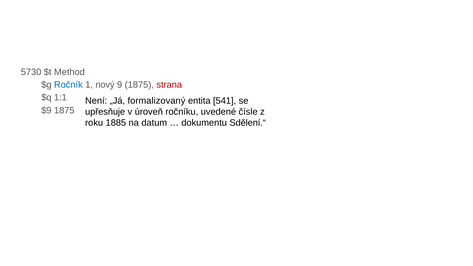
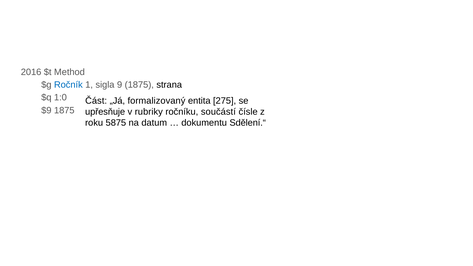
5730: 5730 -> 2016 (31, 72)
nový: nový -> sigla (105, 85)
strana colour: red -> black (169, 85)
1:1: 1:1 -> 1:0 (60, 98)
Není: Není -> Část (96, 101)
541: 541 -> 275 (225, 101)
úroveň: úroveň -> rubriky (149, 112)
uvedené: uvedené -> součástí (218, 112)
1885: 1885 -> 5875 (116, 123)
